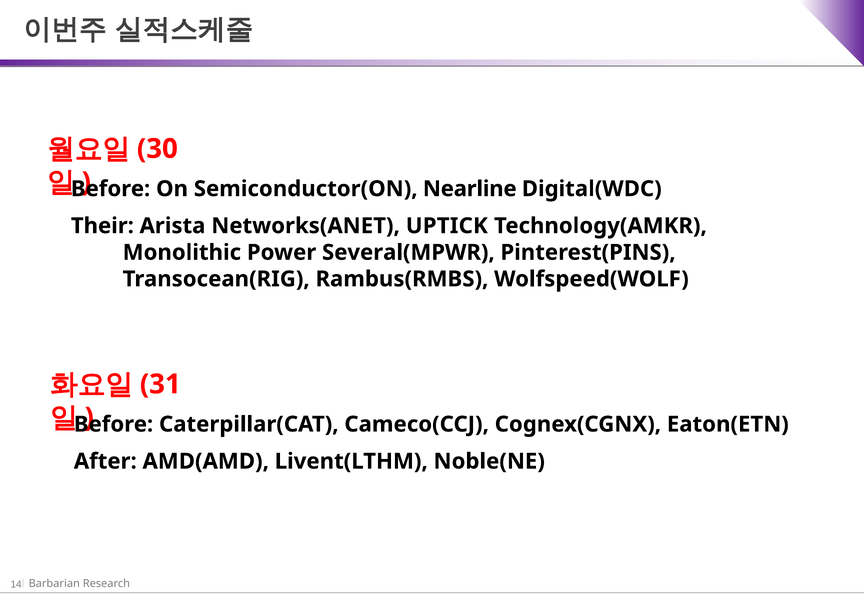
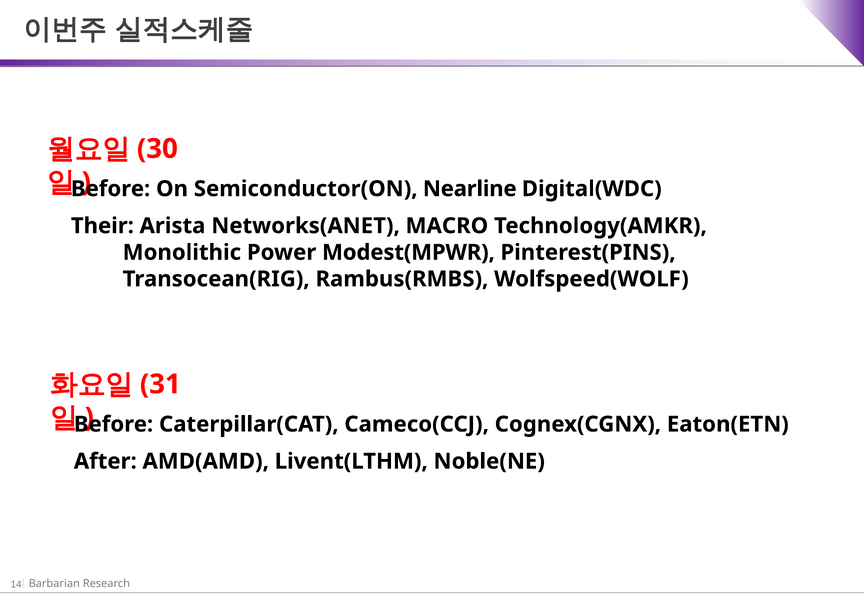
UPTICK: UPTICK -> MACRO (447, 226)
Several(MPWR: Several(MPWR -> Modest(MPWR (408, 253)
